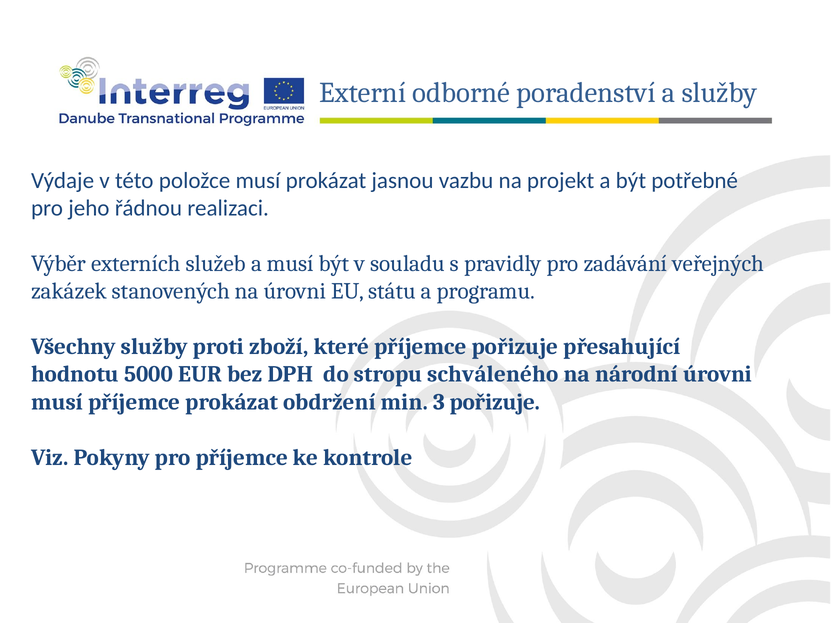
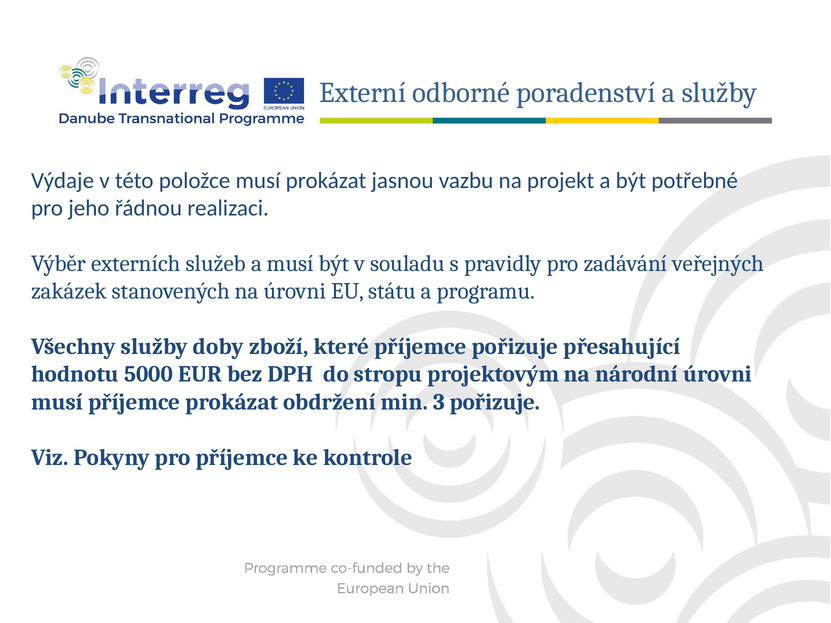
proti: proti -> doby (218, 347)
schváleného: schváleného -> projektovým (493, 374)
